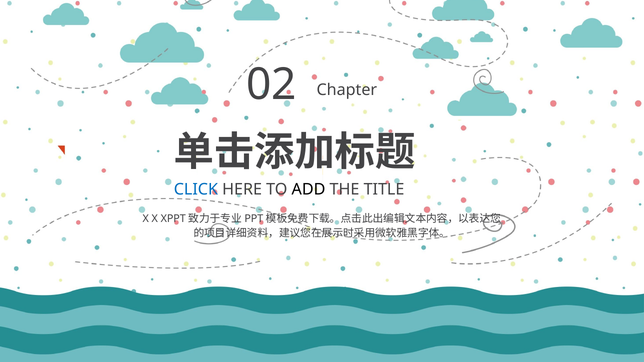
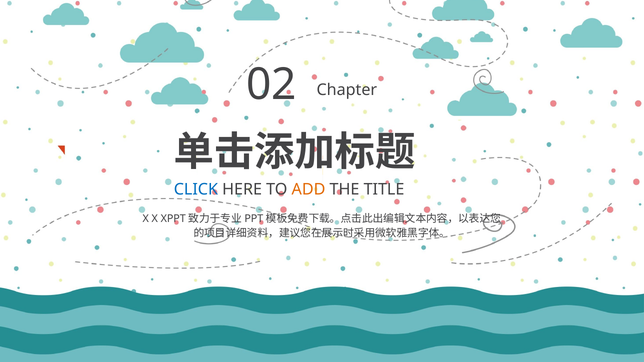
ADD colour: black -> orange (309, 190)
